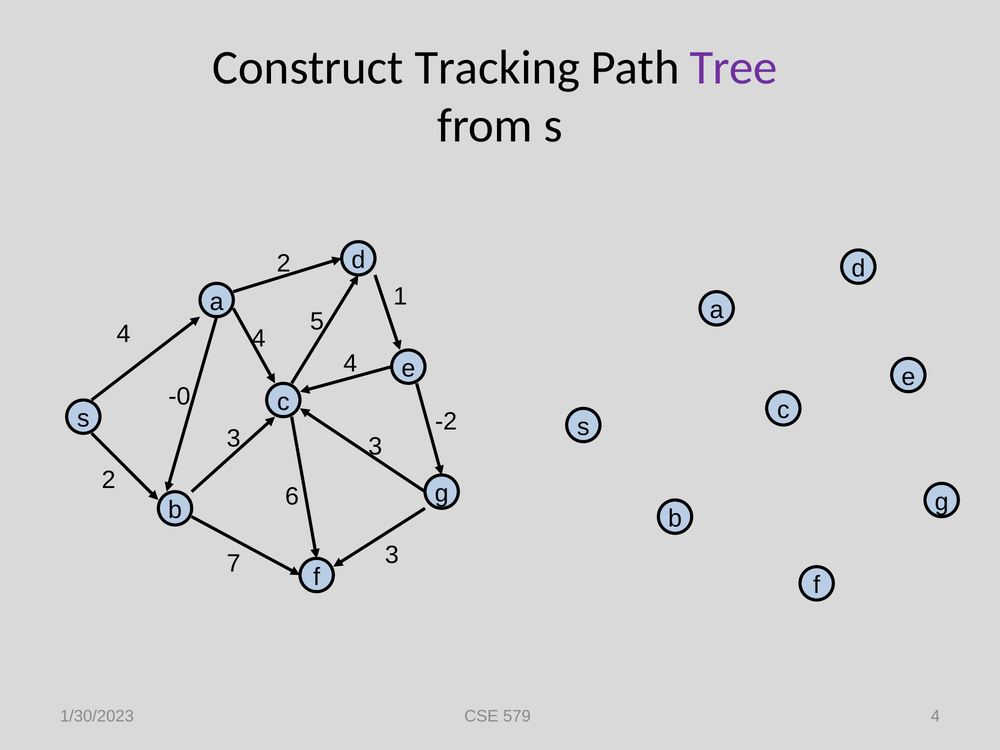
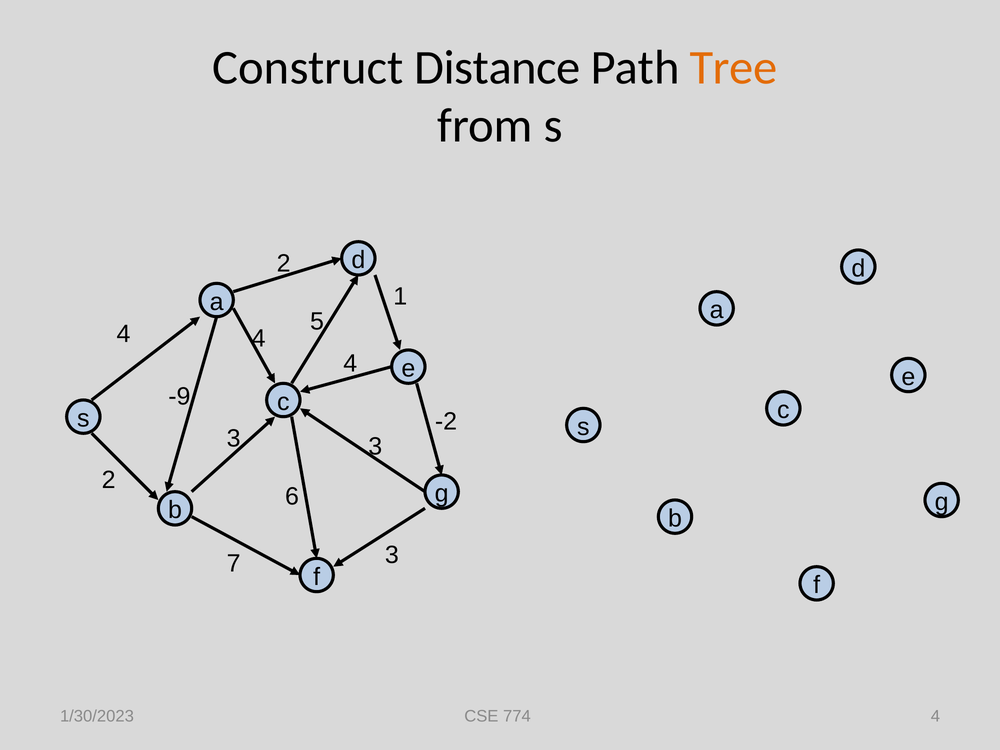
Tracking: Tracking -> Distance (497, 68)
Tree colour: purple -> orange (734, 68)
-0: -0 -> -9 (179, 397)
579: 579 -> 774 (517, 716)
